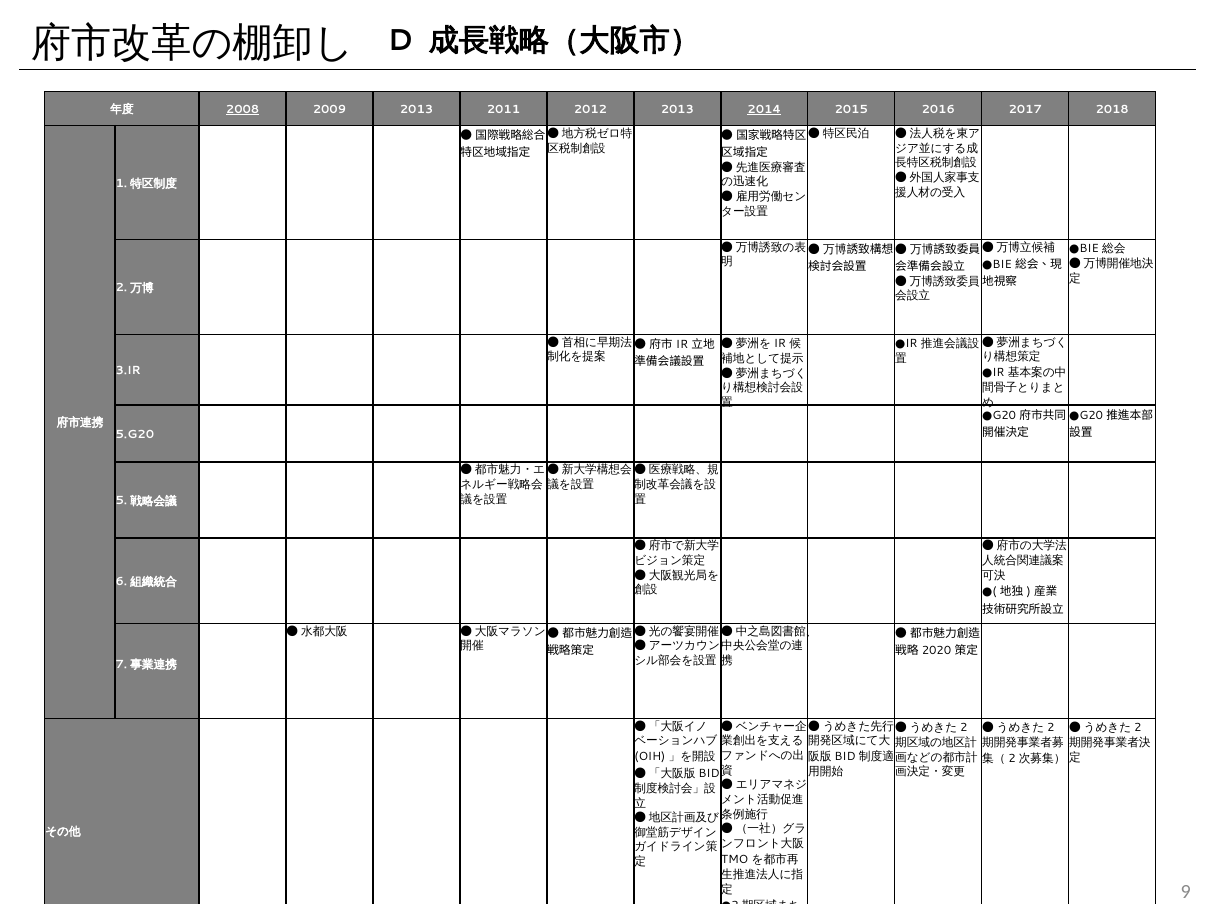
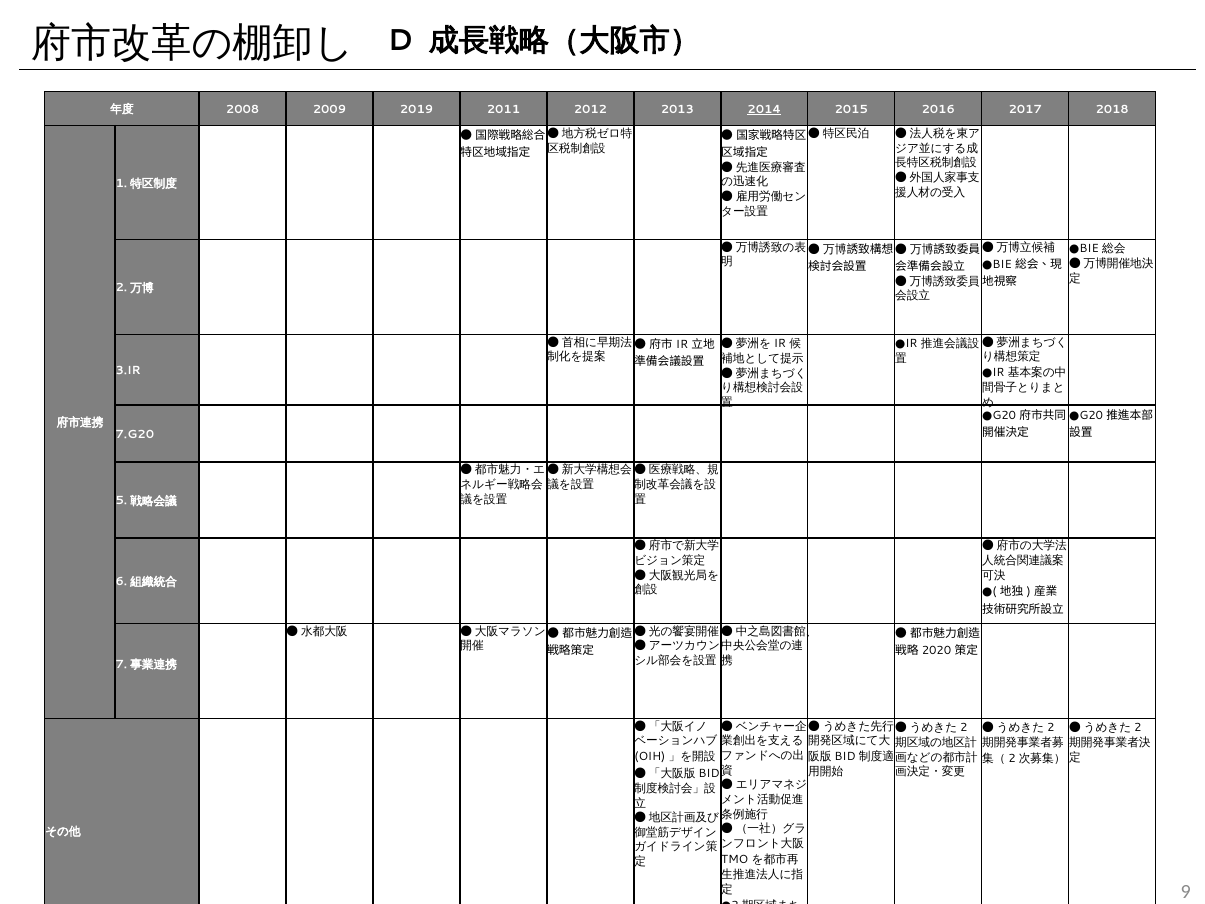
2008 underline: present -> none (243, 109)
2009 2013: 2013 -> 2019 (417, 109)
5.G20: 5.G20 -> 7.G20 (135, 434)
